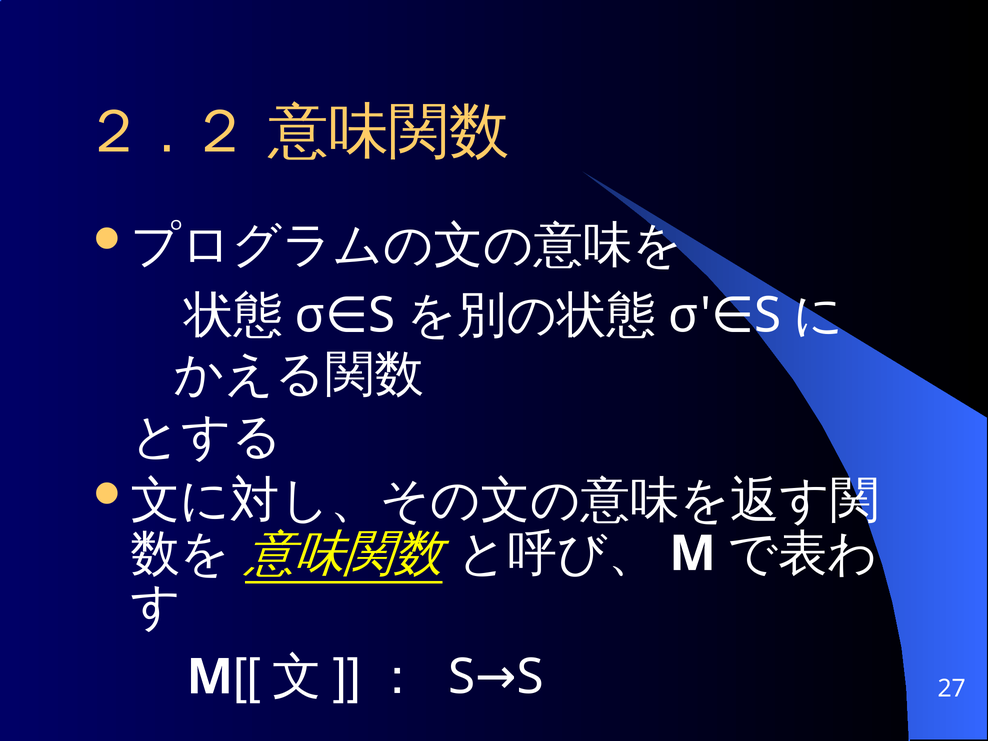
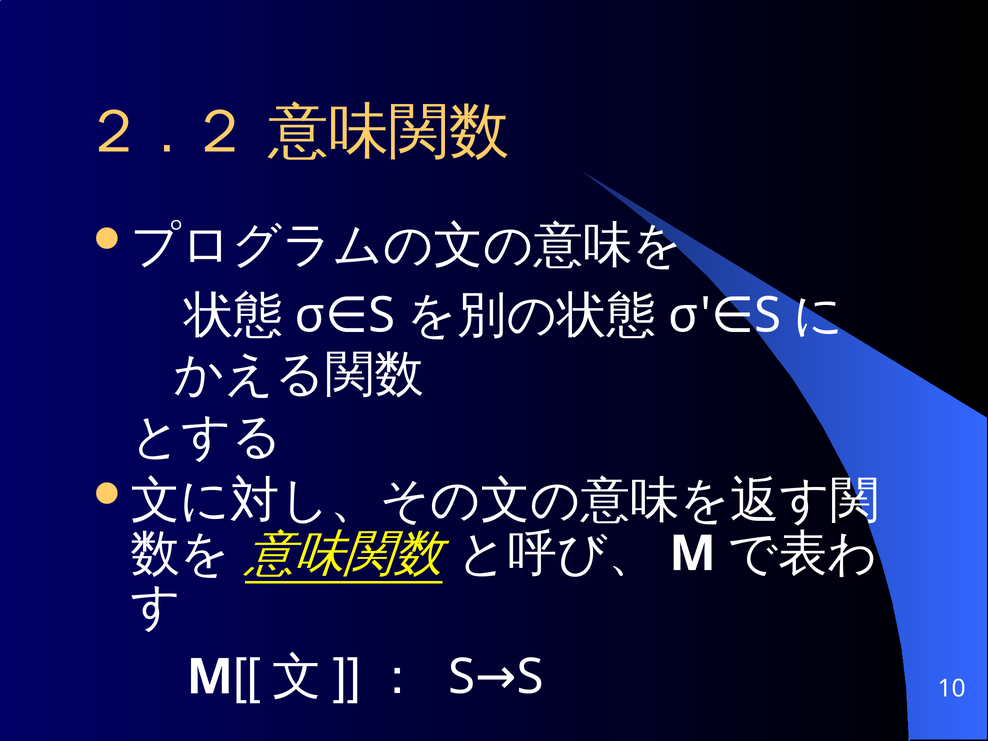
27: 27 -> 10 (952, 688)
